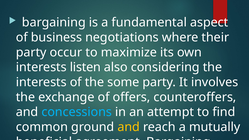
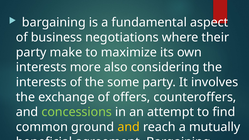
occur: occur -> make (66, 52)
listen: listen -> more (85, 67)
concessions colour: light blue -> light green (77, 112)
